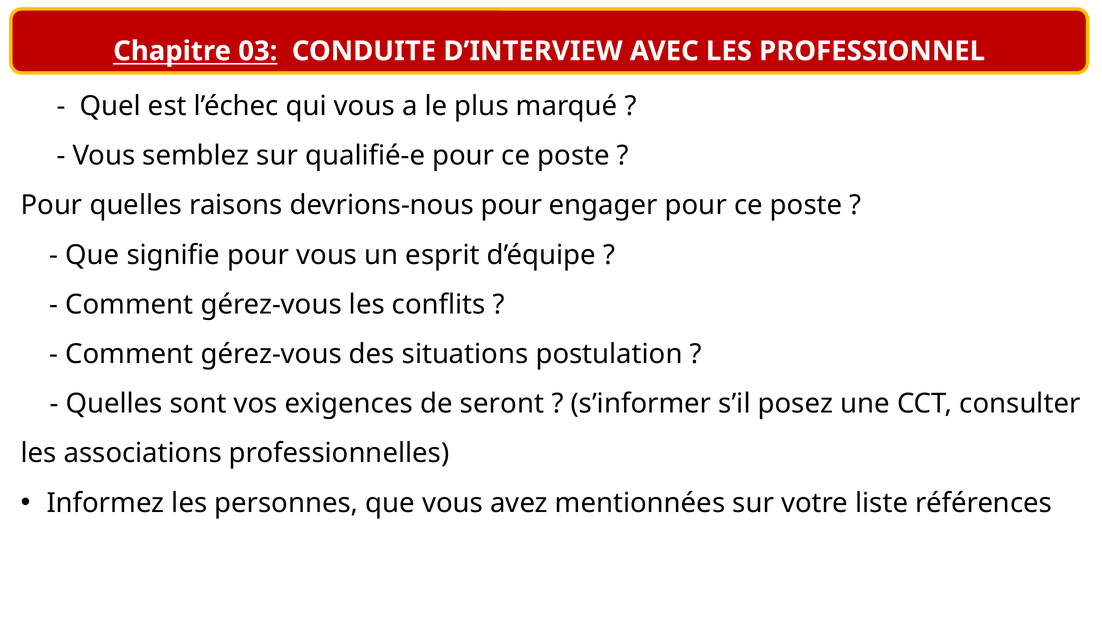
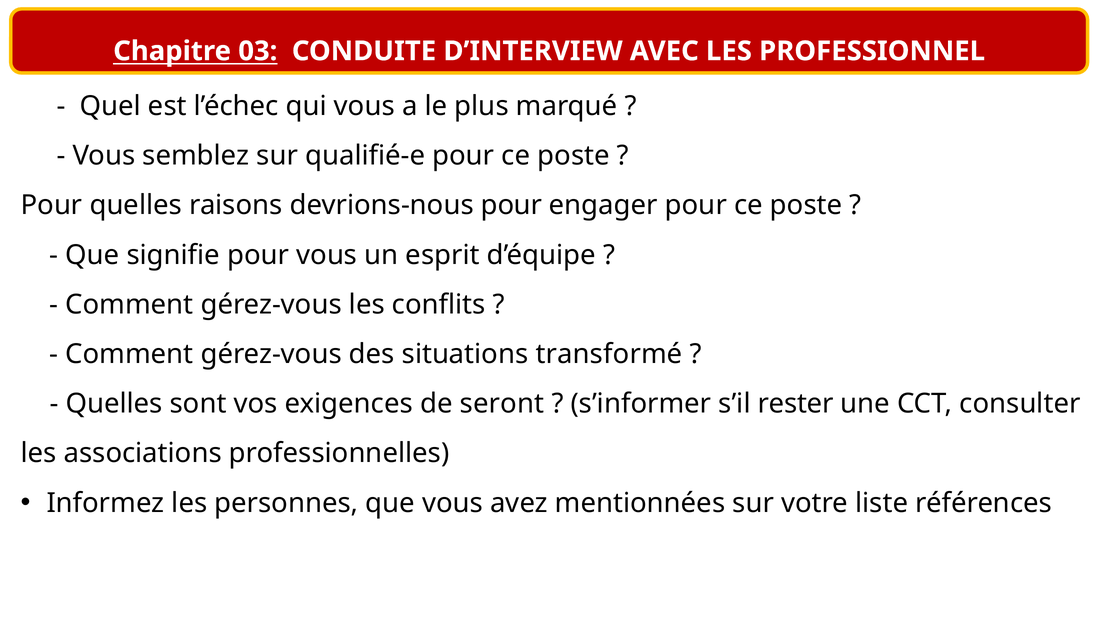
postulation: postulation -> transformé (609, 354)
posez: posez -> rester (796, 404)
